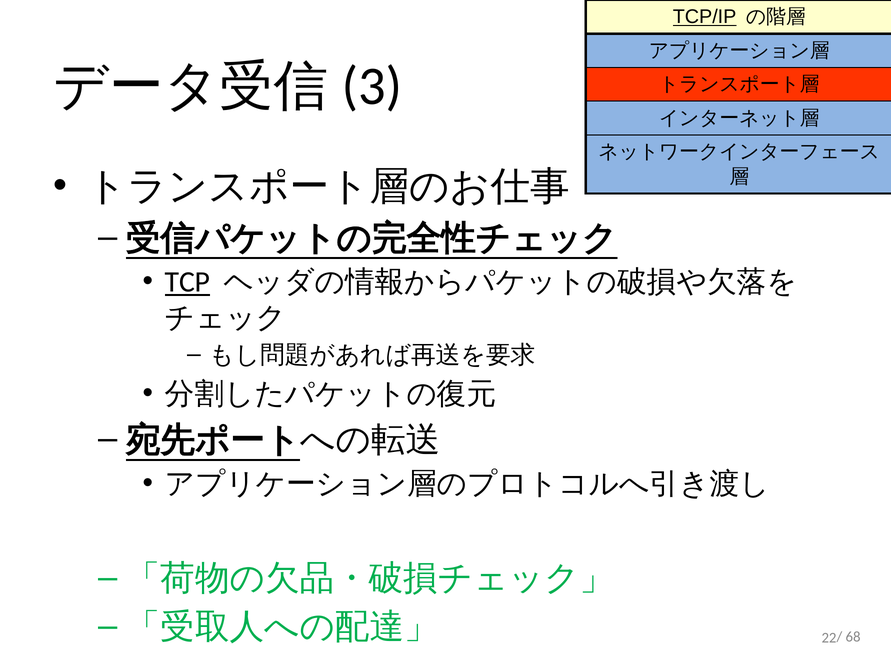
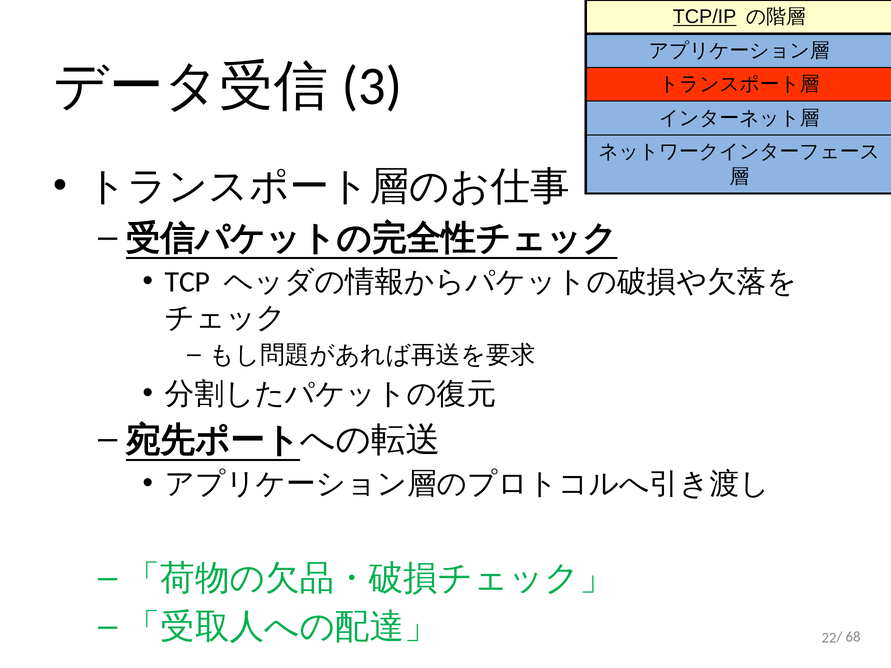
TCP underline: present -> none (187, 282)
